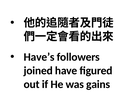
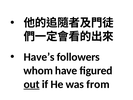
joined: joined -> whom (38, 70)
out underline: none -> present (32, 84)
gains: gains -> from (98, 84)
